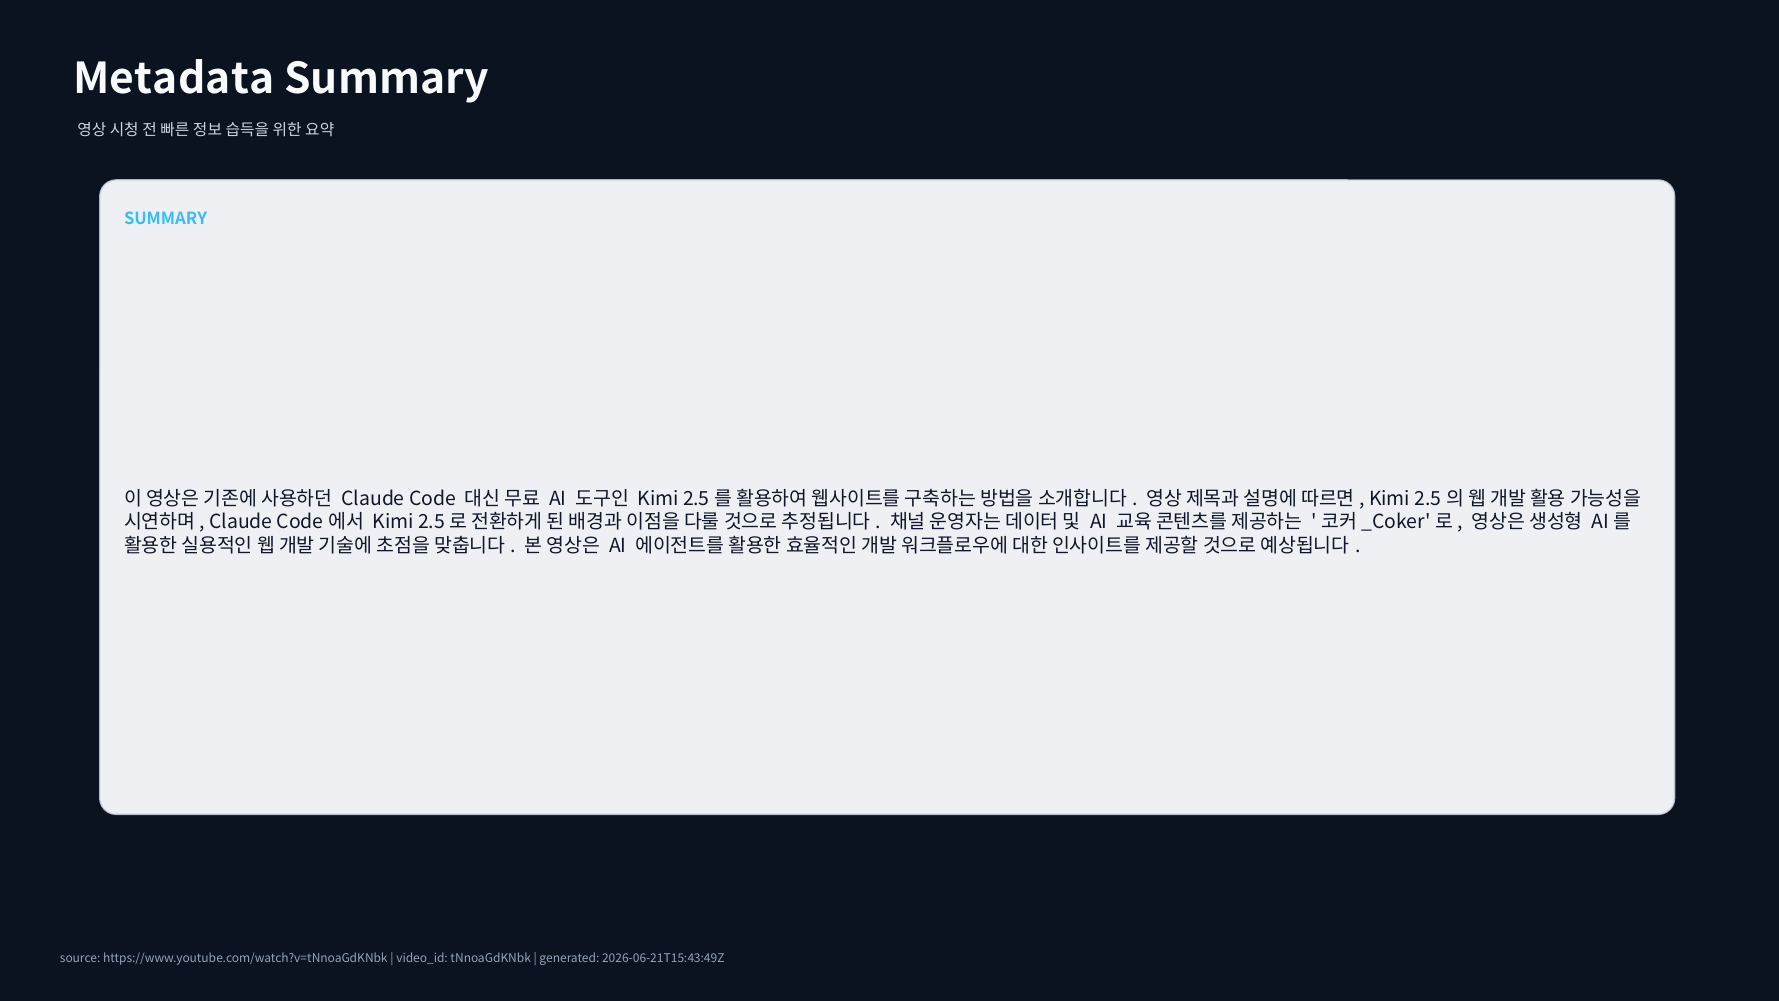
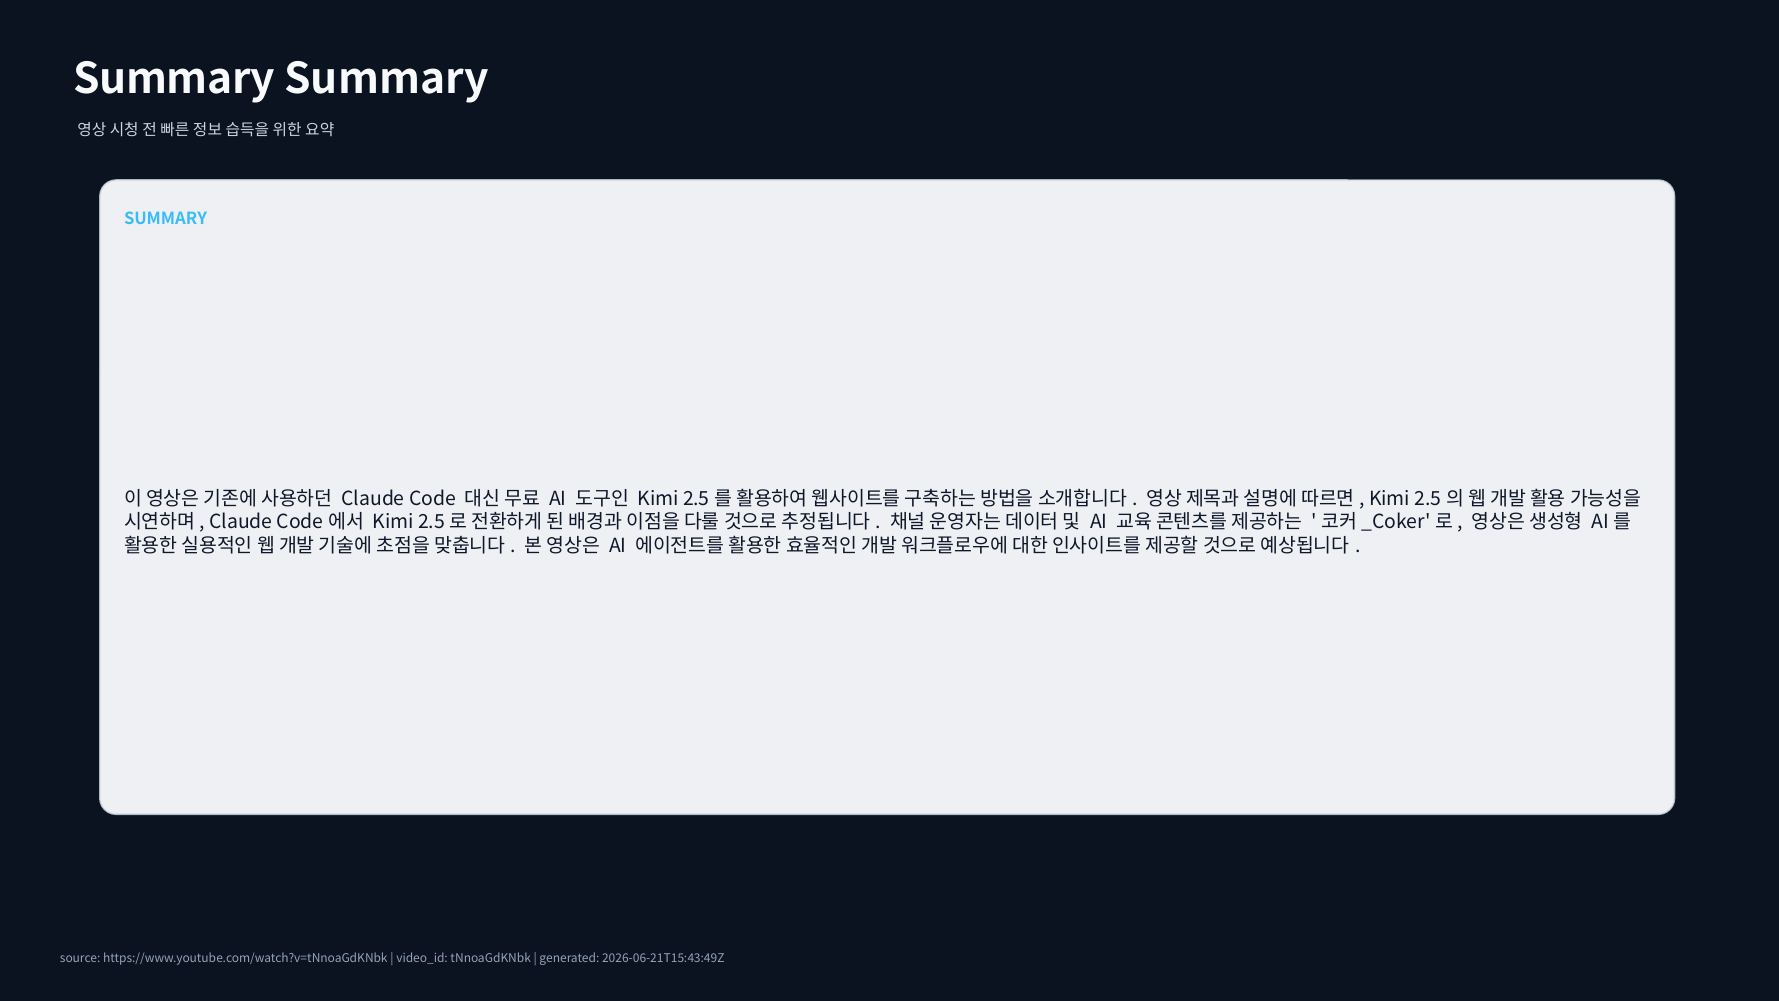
Metadata: Metadata -> Summary (174, 80)
